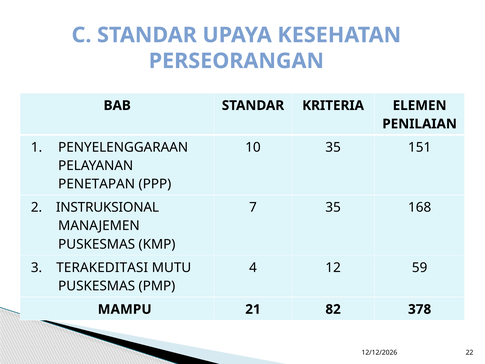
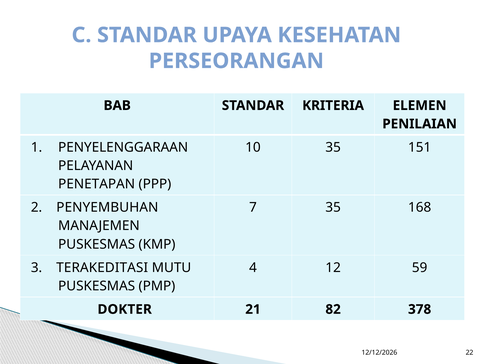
INSTRUKSIONAL: INSTRUKSIONAL -> PENYEMBUHAN (107, 207)
MAMPU: MAMPU -> DOKTER (125, 309)
